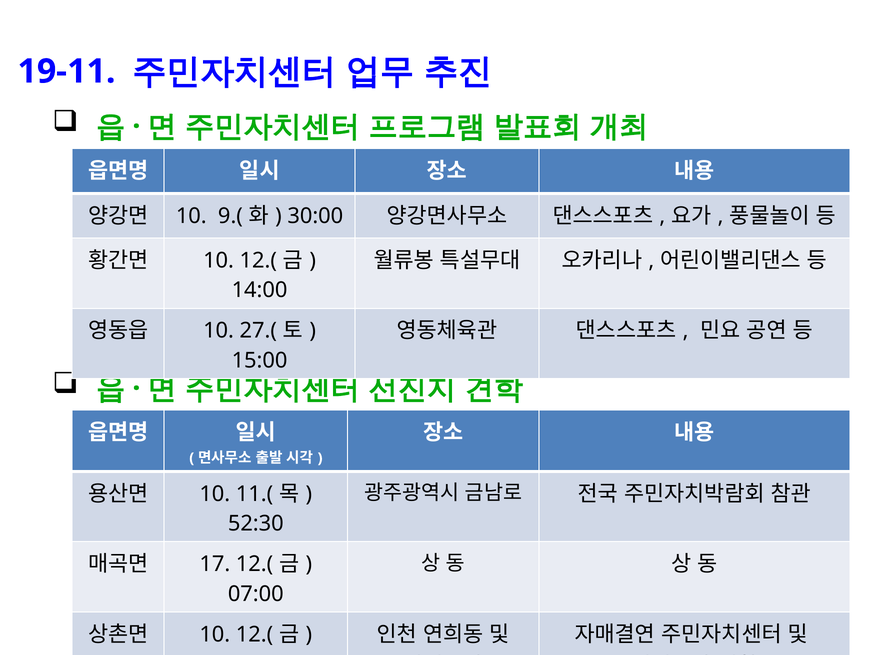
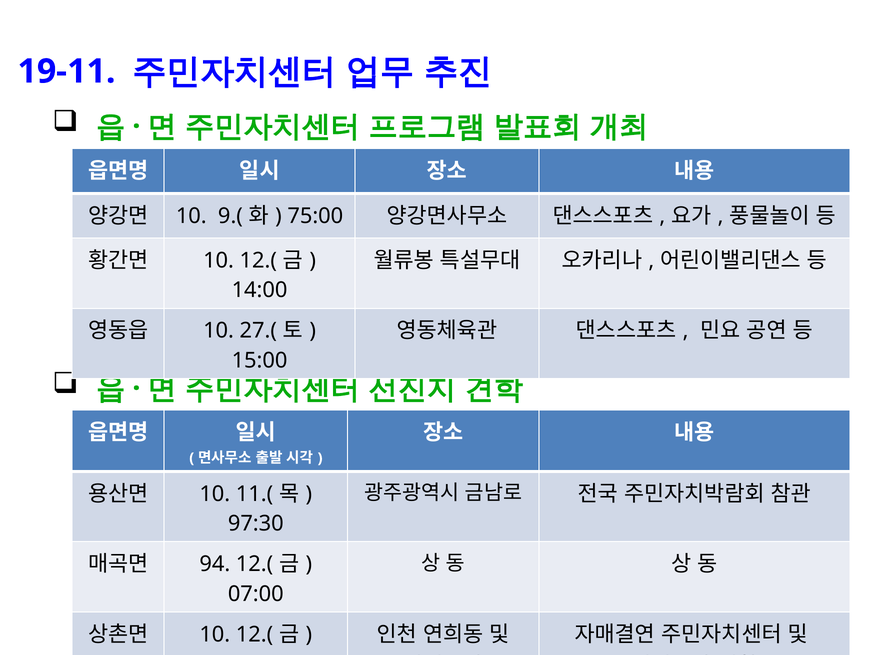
30:00: 30:00 -> 75:00 (315, 216)
52:30: 52:30 -> 97:30 (256, 524)
17: 17 -> 94 (215, 565)
